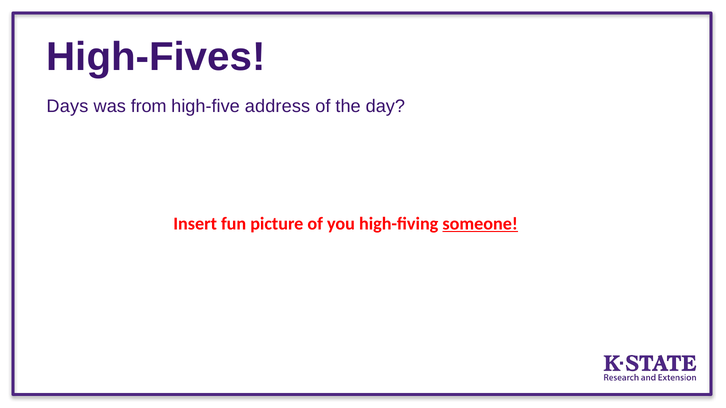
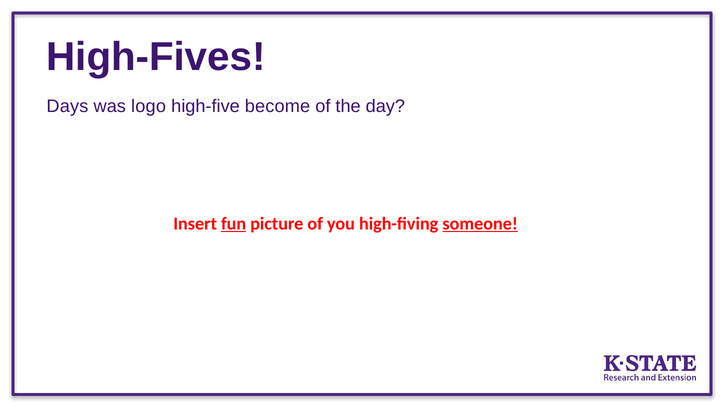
from: from -> logo (149, 106)
address: address -> become (277, 106)
fun underline: none -> present (234, 224)
